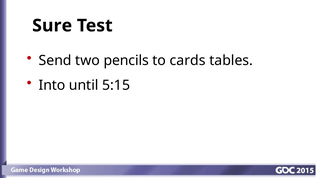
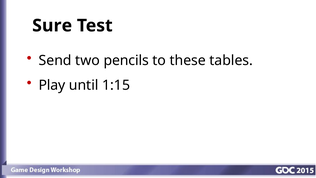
cards: cards -> these (188, 60)
Into: Into -> Play (52, 85)
5:15: 5:15 -> 1:15 (116, 85)
